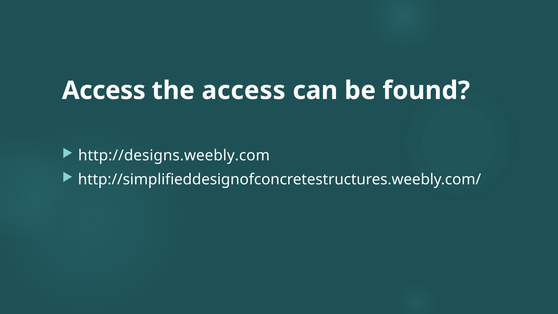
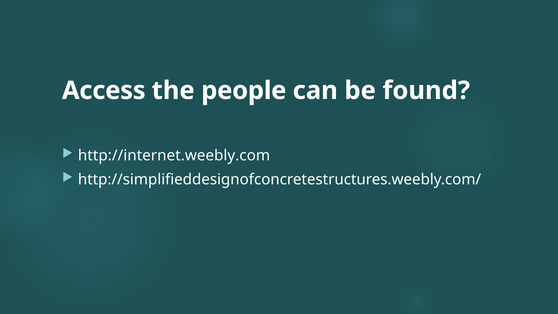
the access: access -> people (244, 91)
http://designs.weebly.com: http://designs.weebly.com -> http://internet.weebly.com (174, 156)
